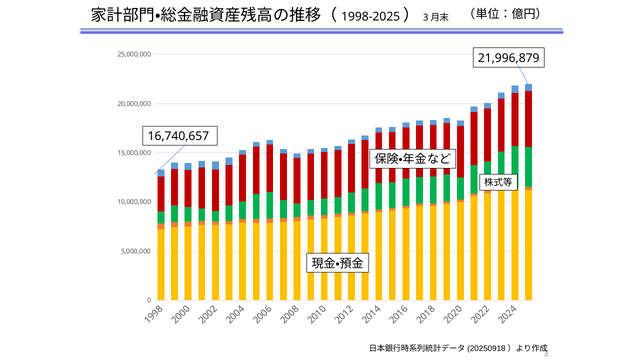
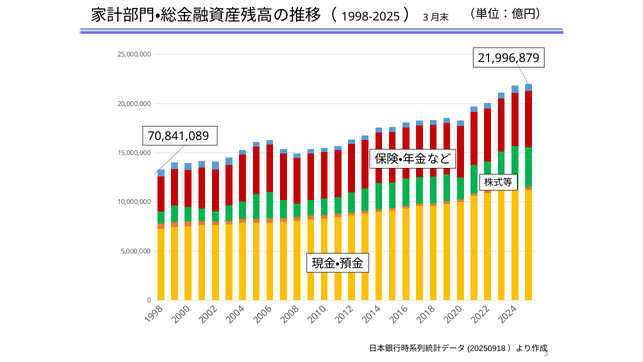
16,740,657: 16,740,657 -> 70,841,089 (178, 136)
